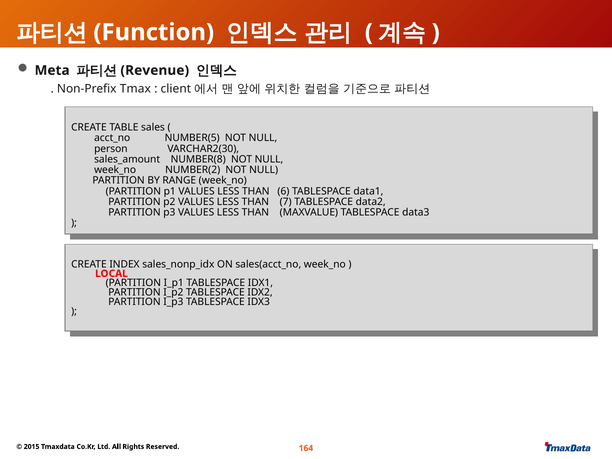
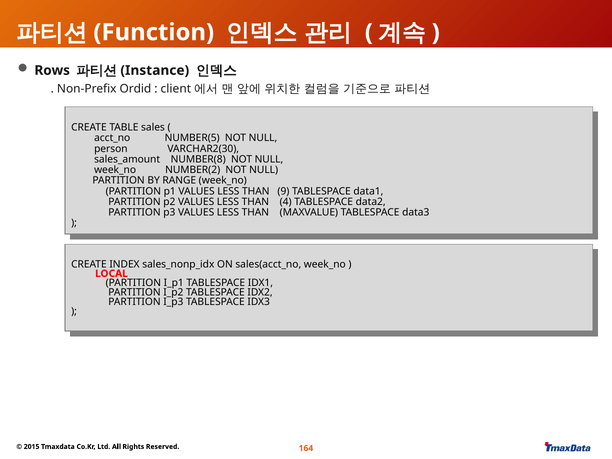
Meta: Meta -> Rows (52, 70)
Revenue: Revenue -> Instance (155, 70)
Tmax: Tmax -> Ordid (135, 89)
6: 6 -> 9 (283, 191)
7: 7 -> 4 (286, 202)
